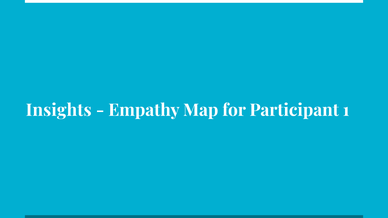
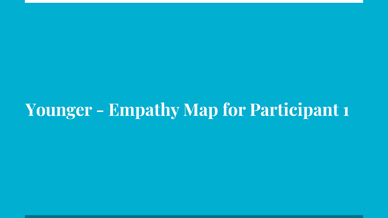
Insights: Insights -> Younger (59, 110)
